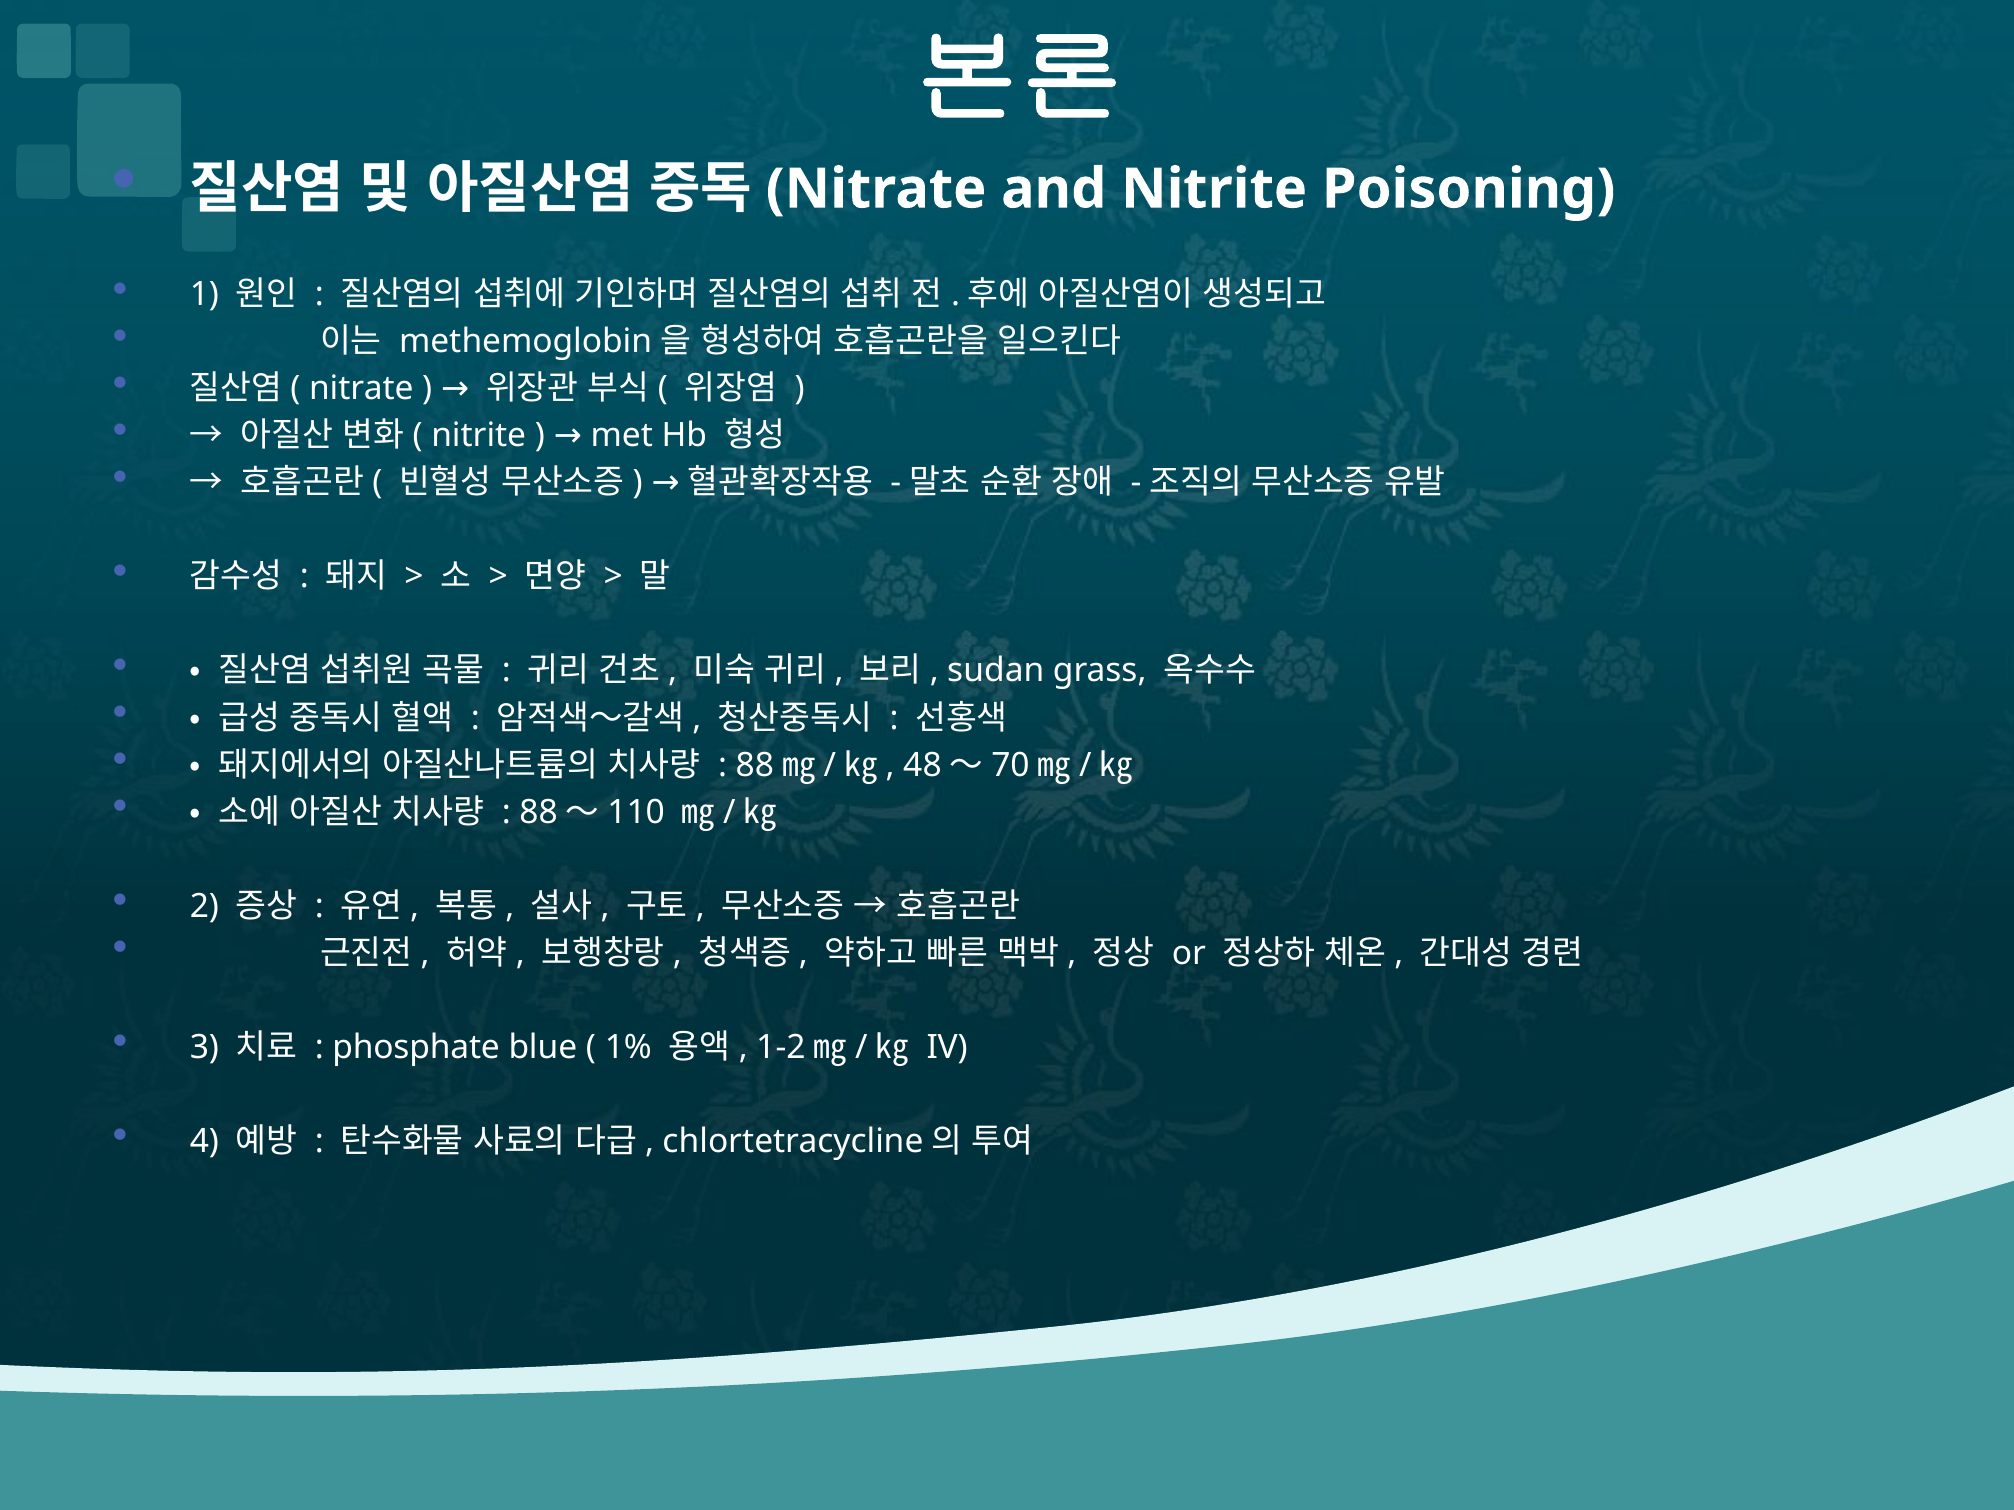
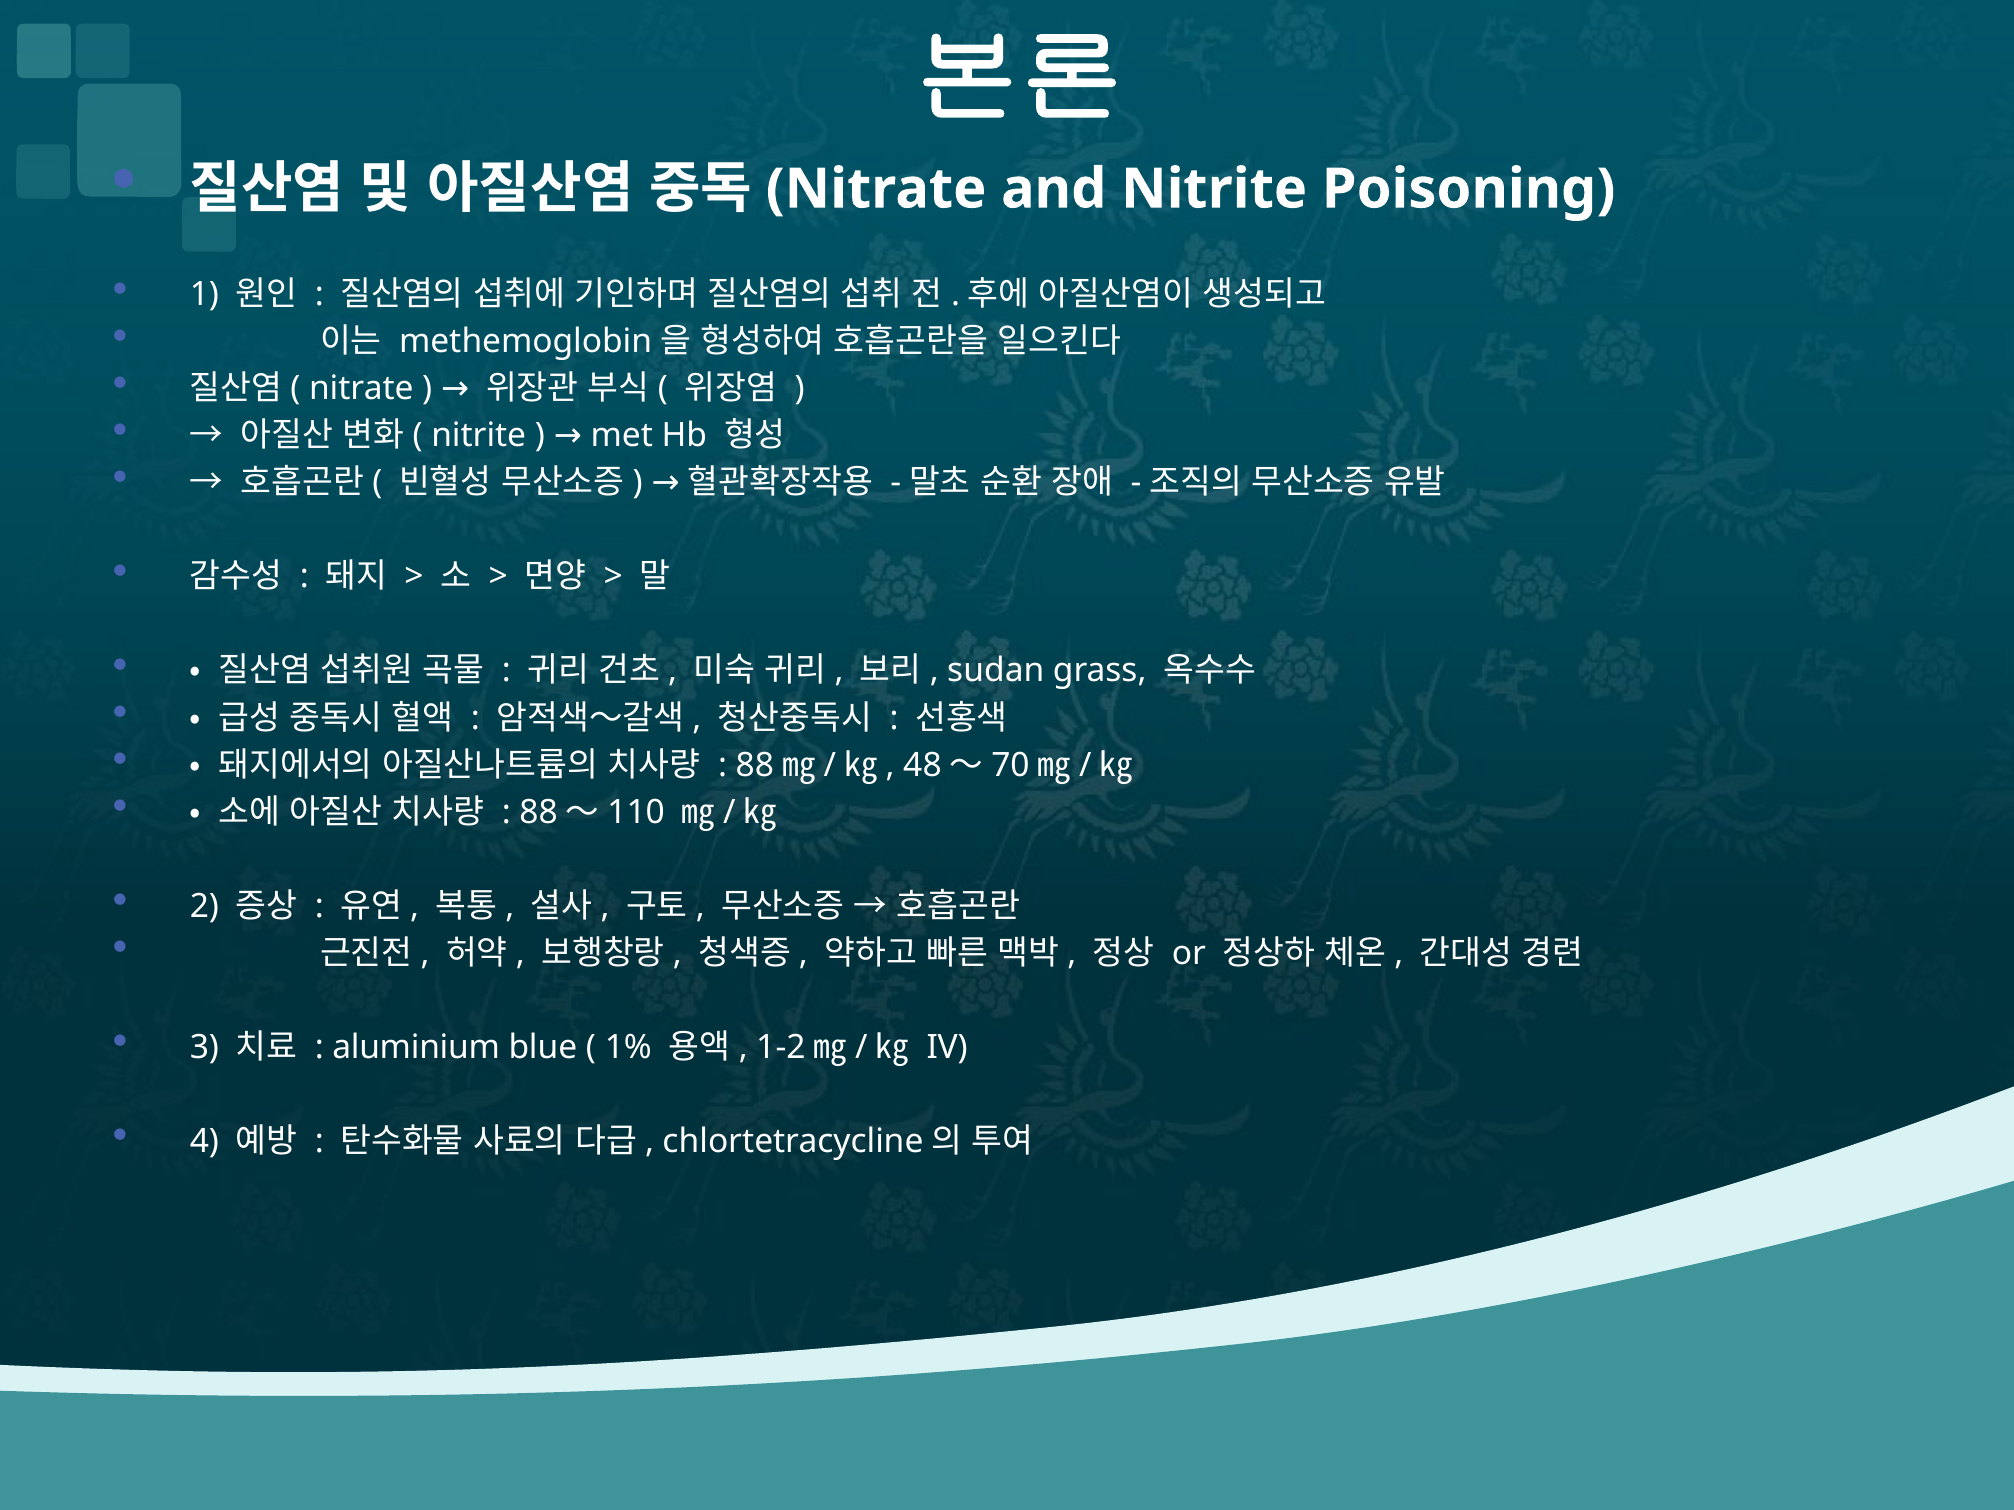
phosphate: phosphate -> aluminium (416, 1047)
